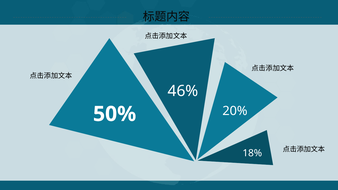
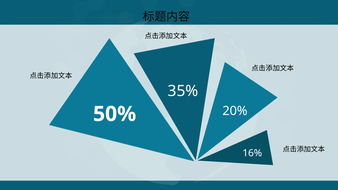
46%: 46% -> 35% (183, 91)
18%: 18% -> 16% (252, 153)
